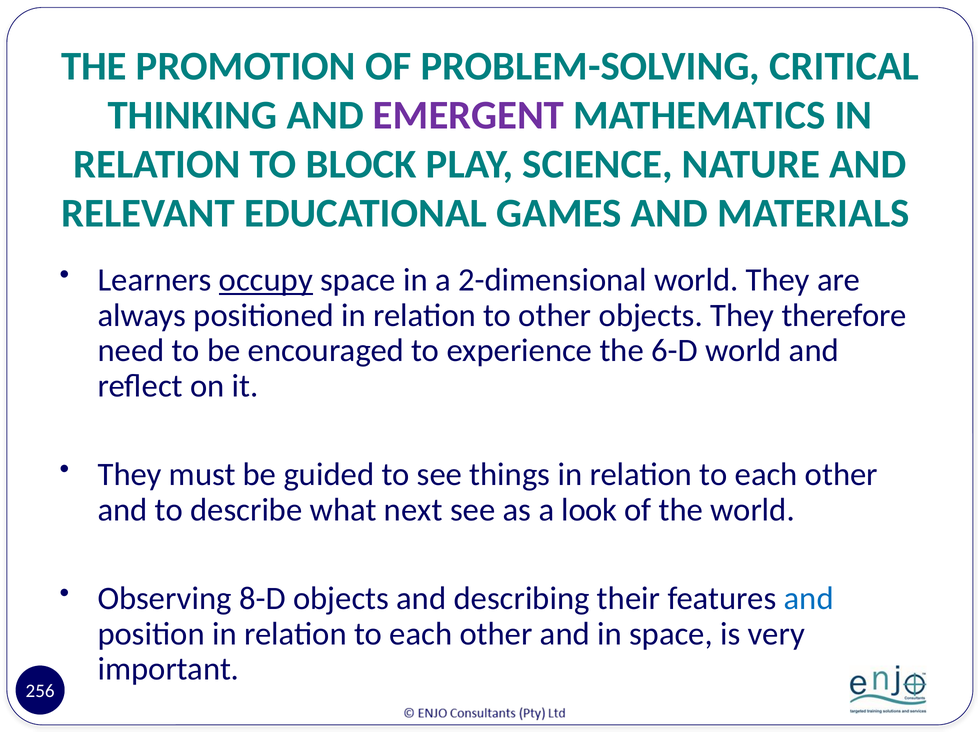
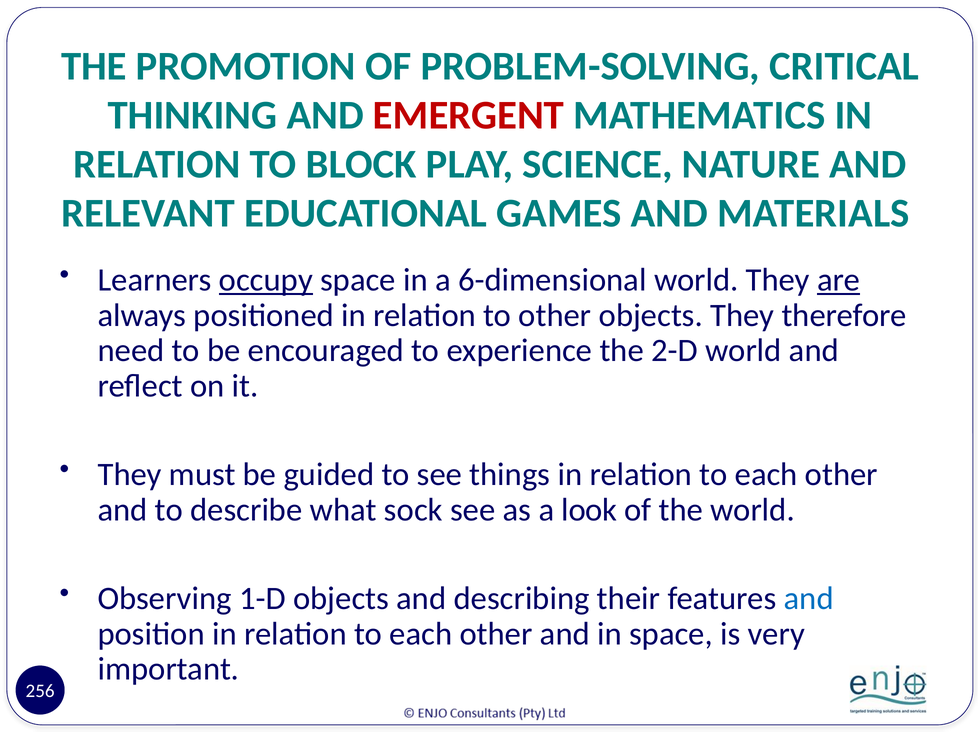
EMERGENT colour: purple -> red (469, 115)
2-dimensional: 2-dimensional -> 6-dimensional (552, 280)
are underline: none -> present (839, 280)
6-D: 6-D -> 2-D (675, 351)
next: next -> sock (413, 510)
8-D: 8-D -> 1-D (262, 598)
